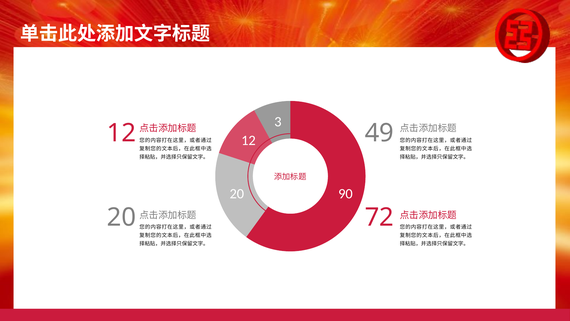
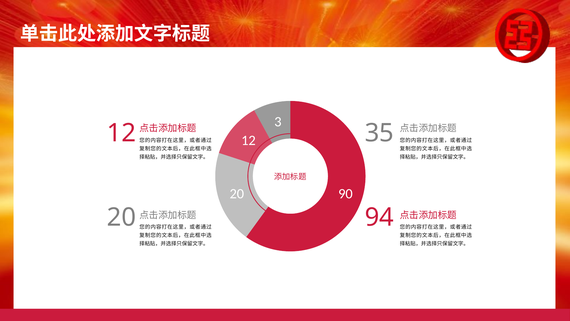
49: 49 -> 35 (379, 133)
72: 72 -> 94 (379, 217)
